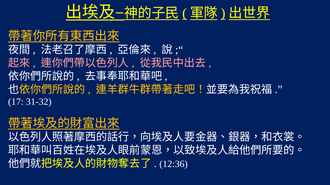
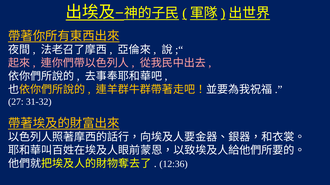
17: 17 -> 27 (16, 102)
